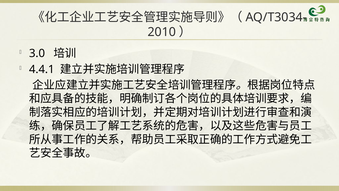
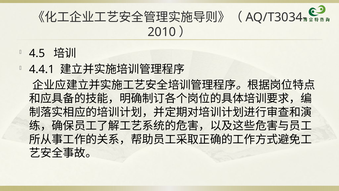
3.0: 3.0 -> 4.5 (37, 53)
